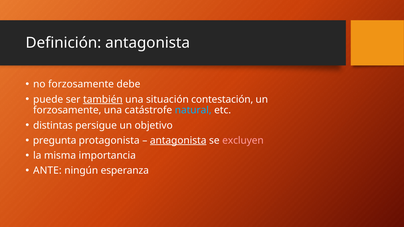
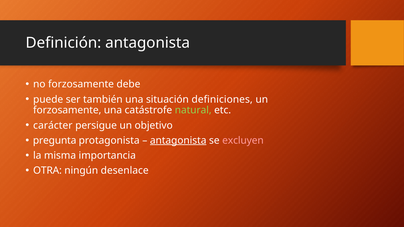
también underline: present -> none (103, 99)
contestación: contestación -> definiciones (222, 99)
natural colour: light blue -> light green (193, 110)
distintas: distintas -> carácter (53, 125)
ANTE: ANTE -> OTRA (47, 171)
esperanza: esperanza -> desenlace (125, 171)
